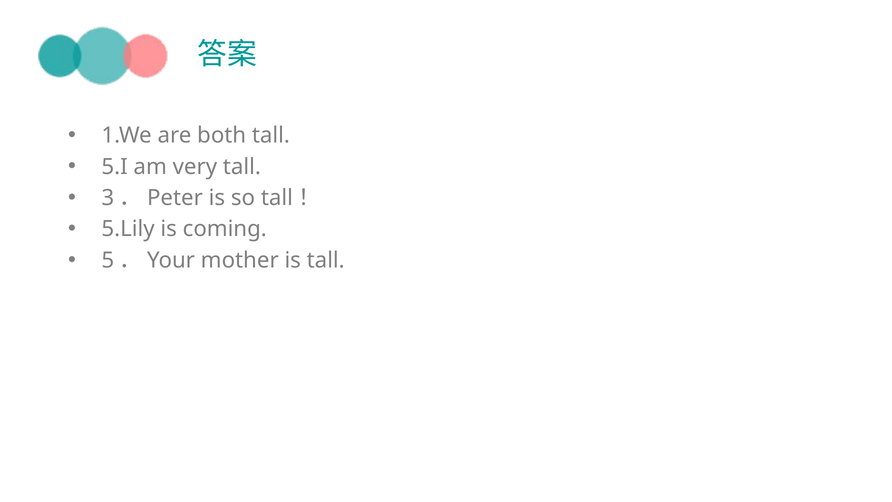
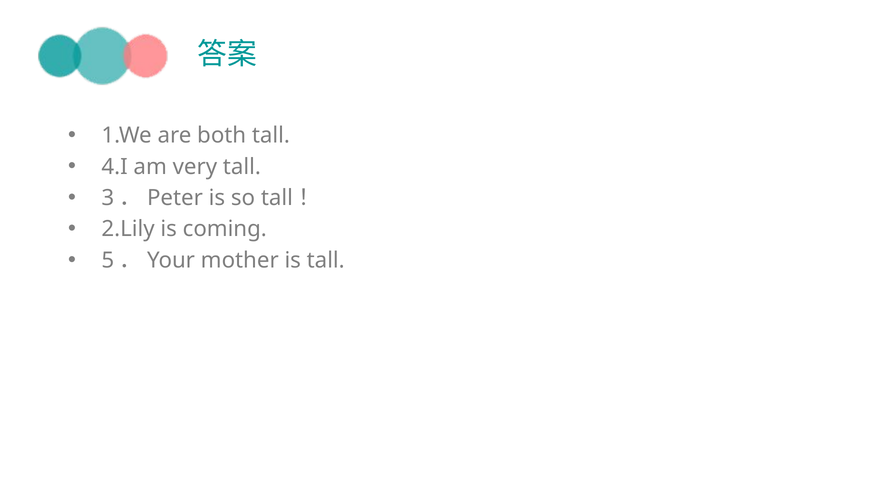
5.I: 5.I -> 4.I (115, 167)
5.Lily: 5.Lily -> 2.Lily (128, 229)
